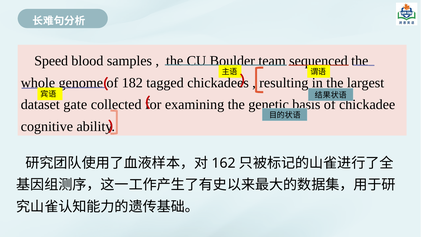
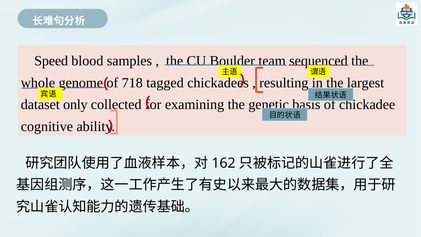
182: 182 -> 718 (132, 83)
gate: gate -> only (75, 105)
